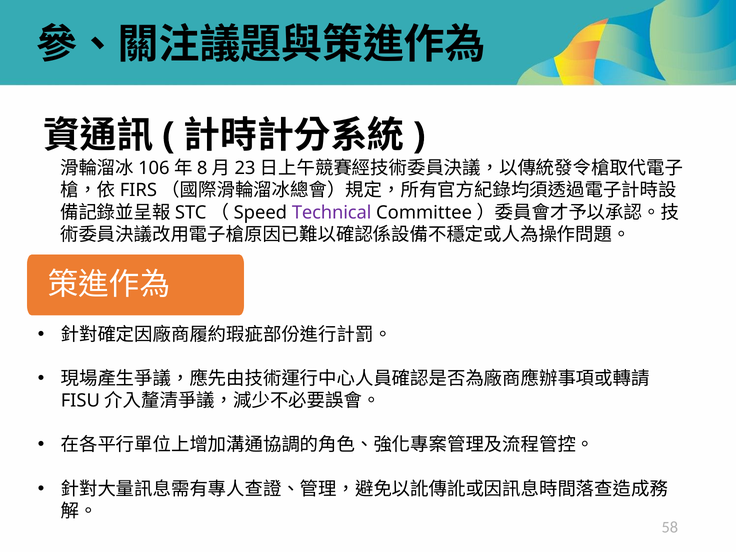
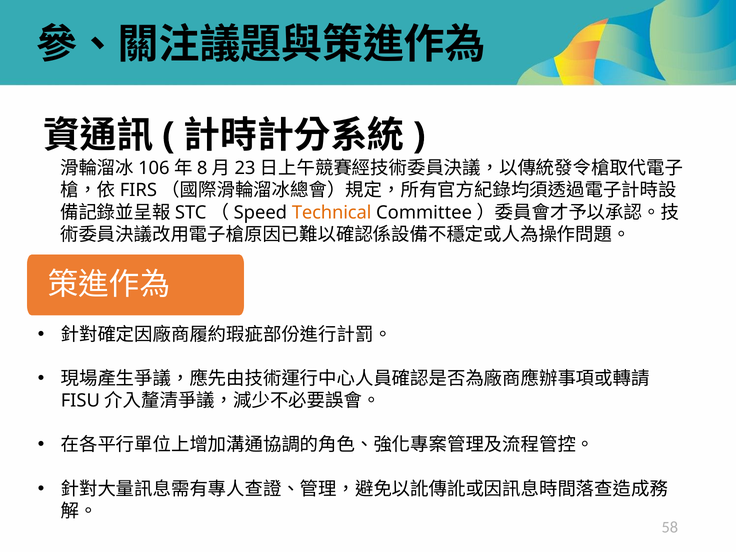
Technical colour: purple -> orange (332, 212)
